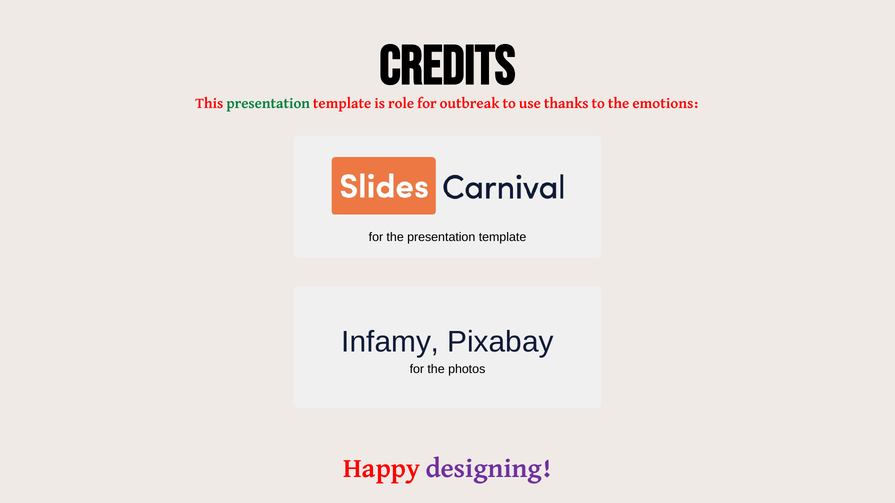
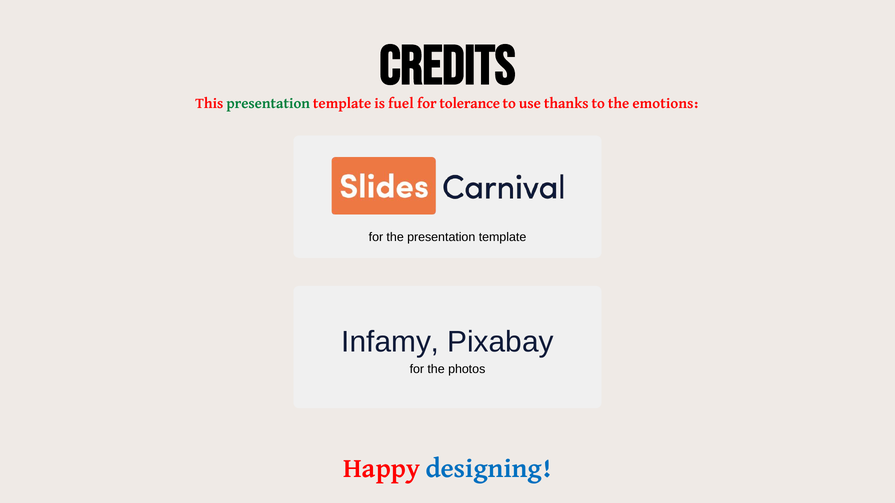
role: role -> fuel (401, 103)
outbreak: outbreak -> tolerance (470, 103)
designing colour: purple -> blue (489, 469)
